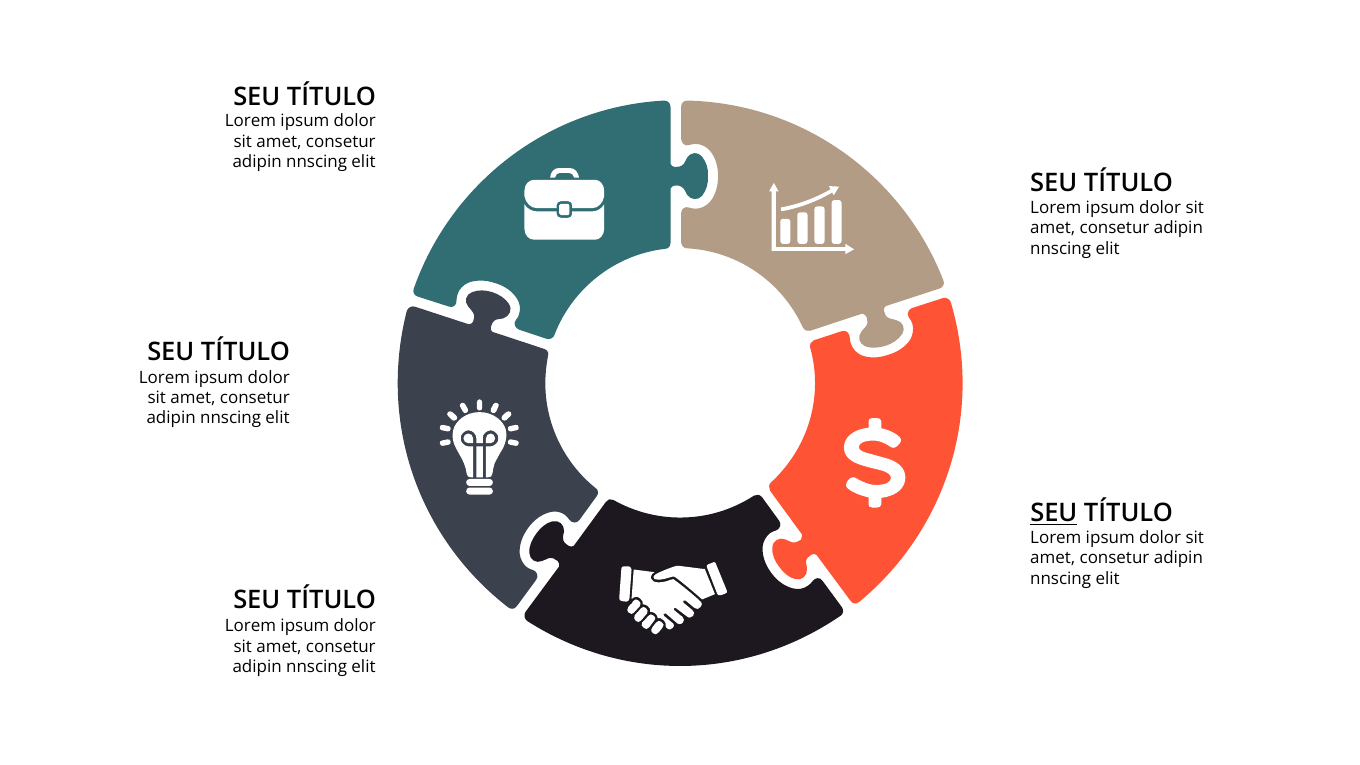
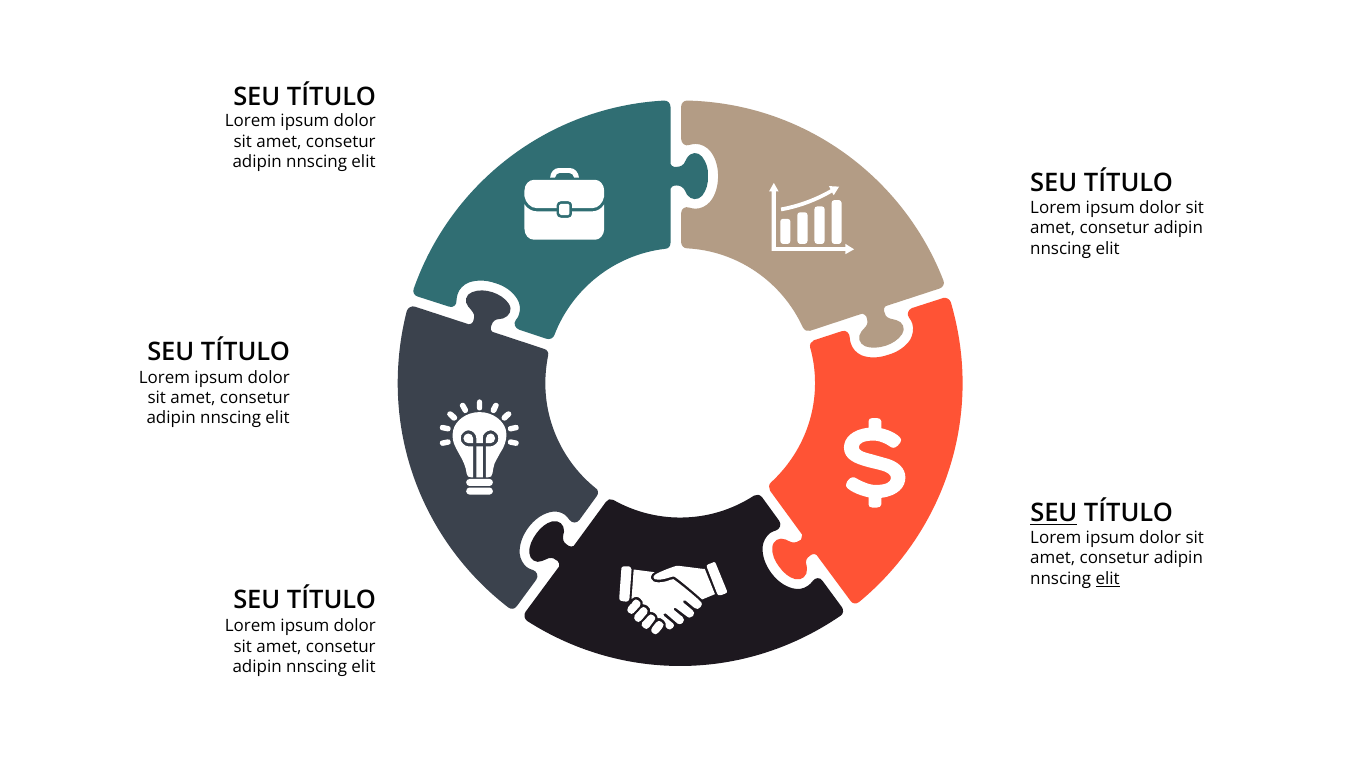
elit underline: none -> present (1108, 579)
